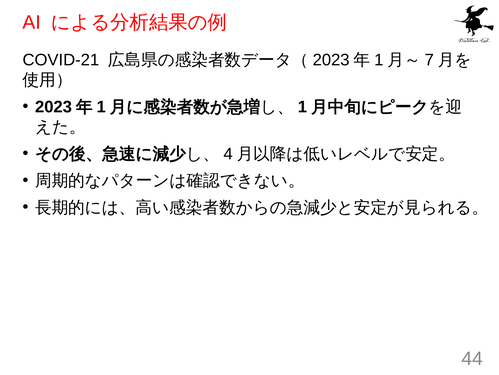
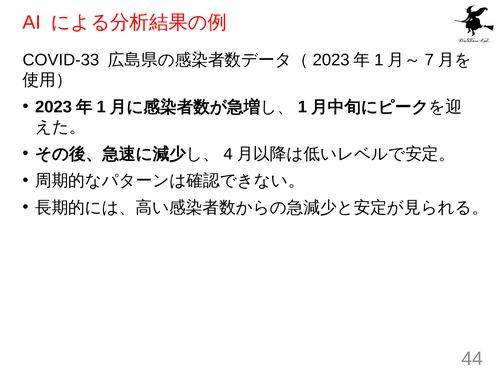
COVID-21: COVID-21 -> COVID-33 (61, 60)
